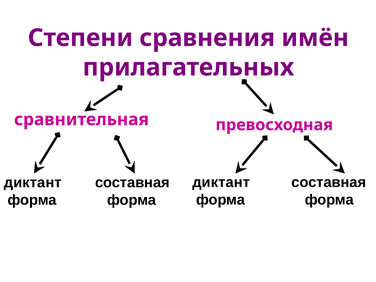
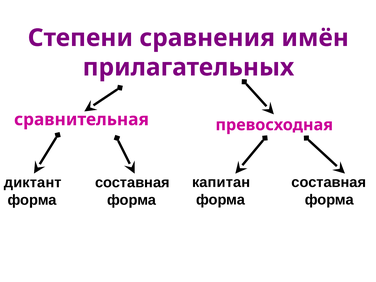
диктант: диктант -> капитан (221, 182)
